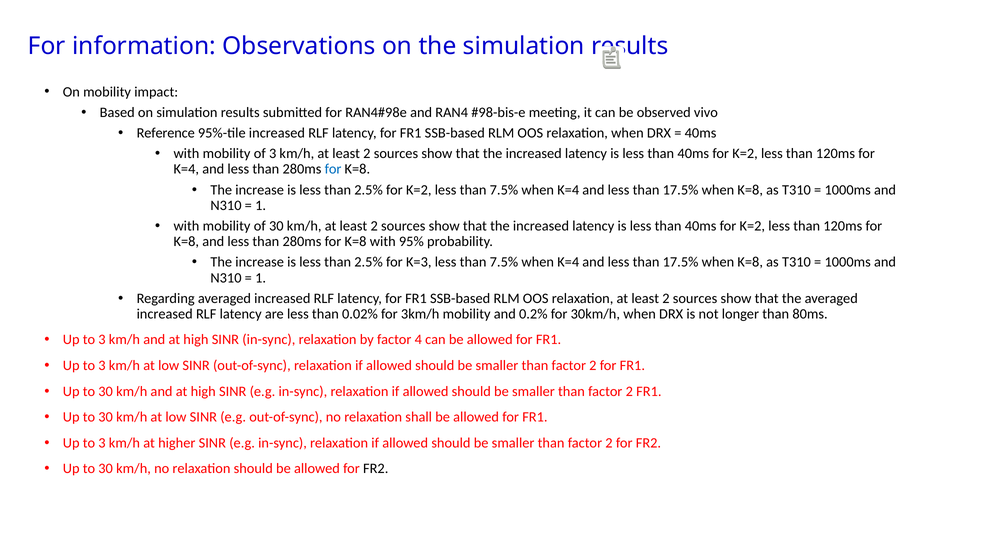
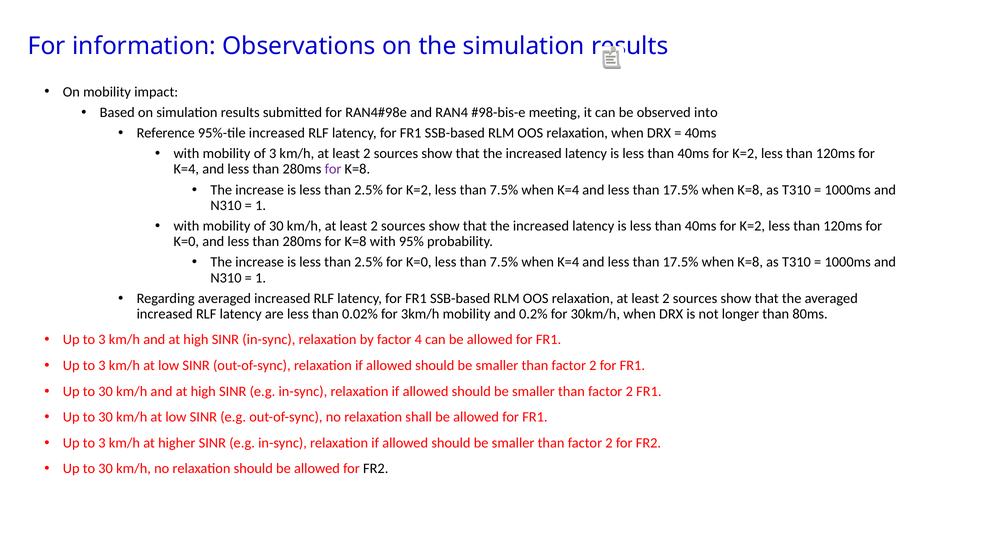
vivo: vivo -> into (706, 112)
for colour: blue -> purple (333, 169)
K=8: K=8 -> K=0 (186, 241)
2.5% for K=3: K=3 -> K=0 (419, 262)
